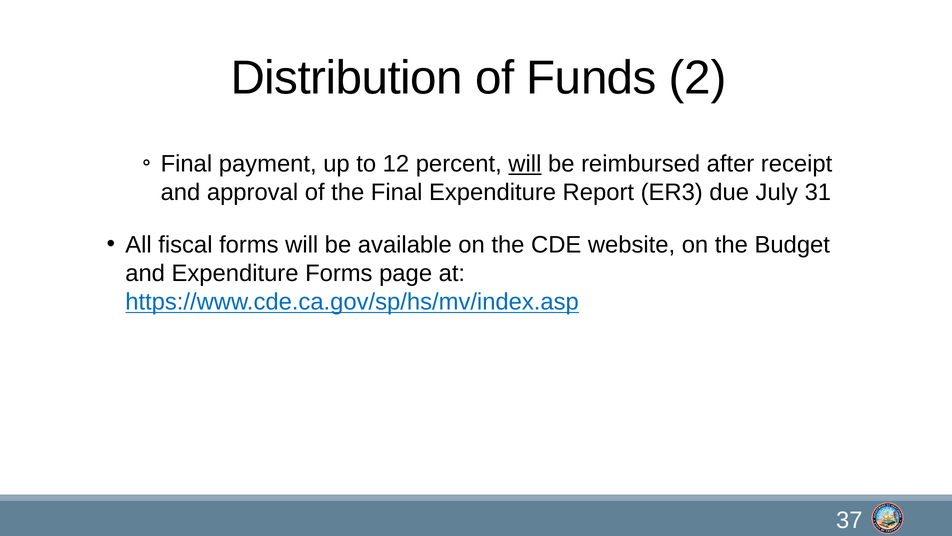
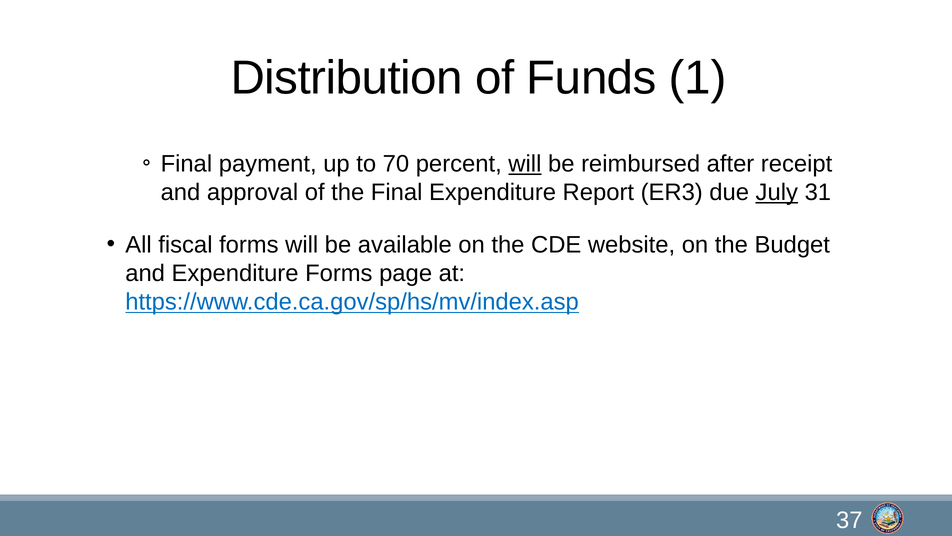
2: 2 -> 1 (698, 78)
12: 12 -> 70 (396, 164)
July underline: none -> present (777, 192)
